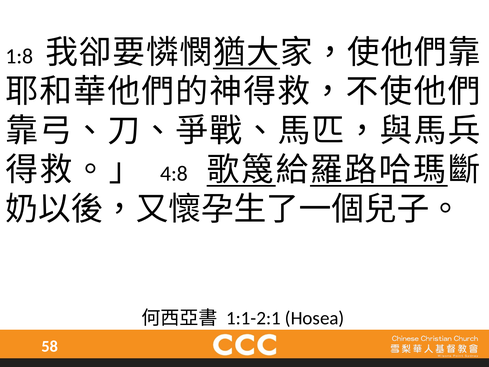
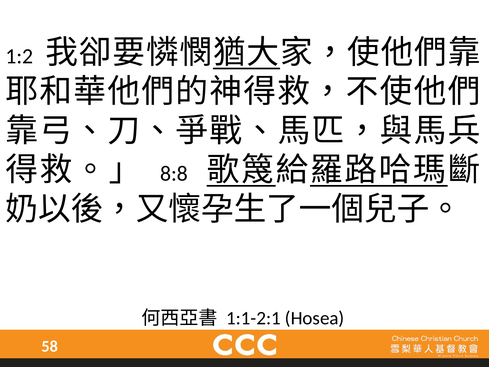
1:8: 1:8 -> 1:2 (19, 56)
4:8: 4:8 -> 8:8 (174, 174)
